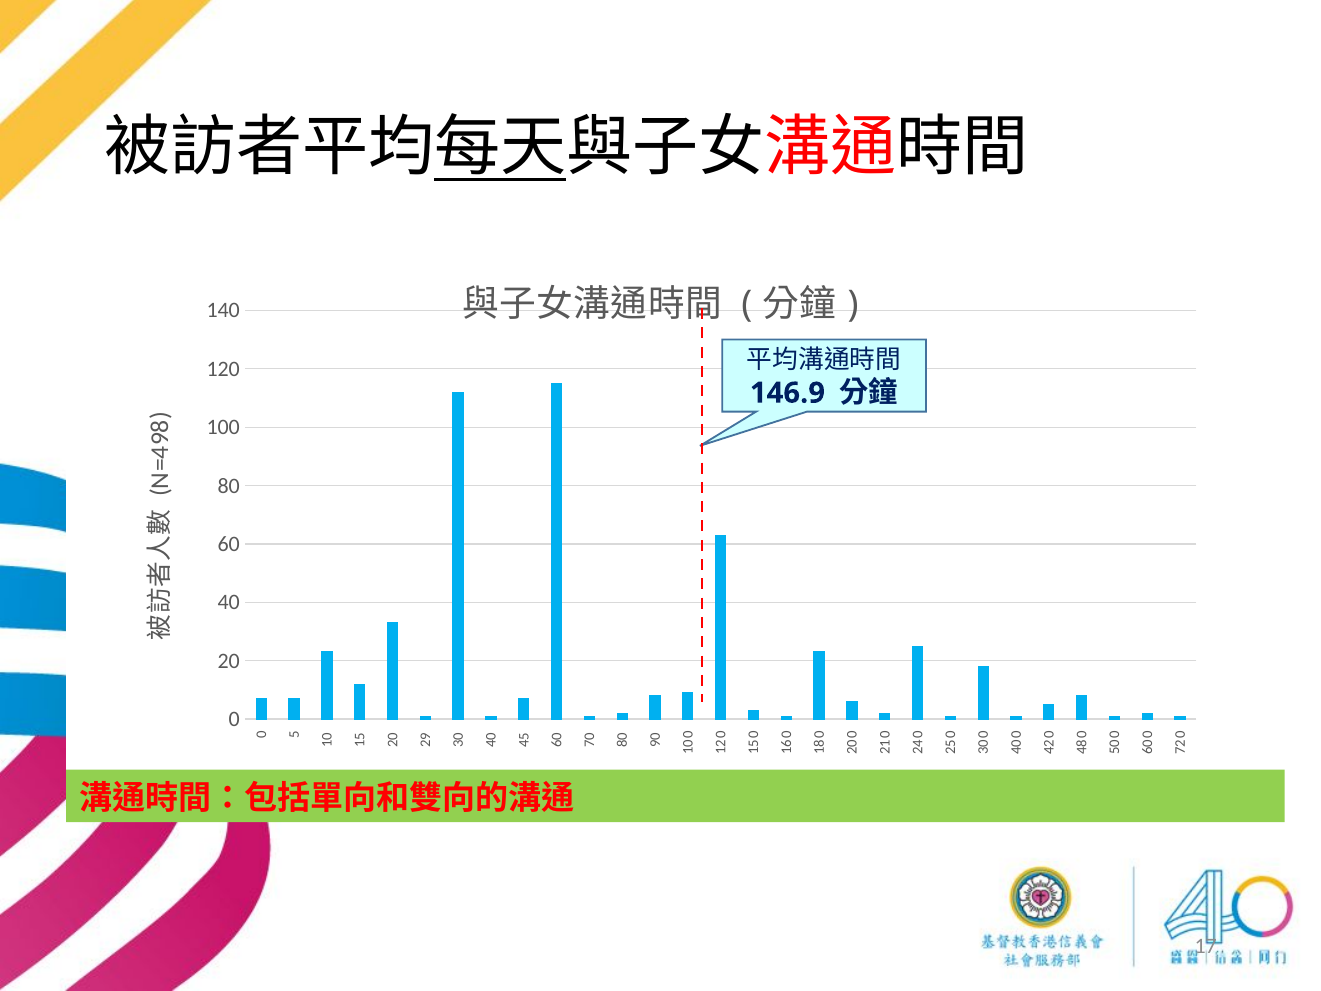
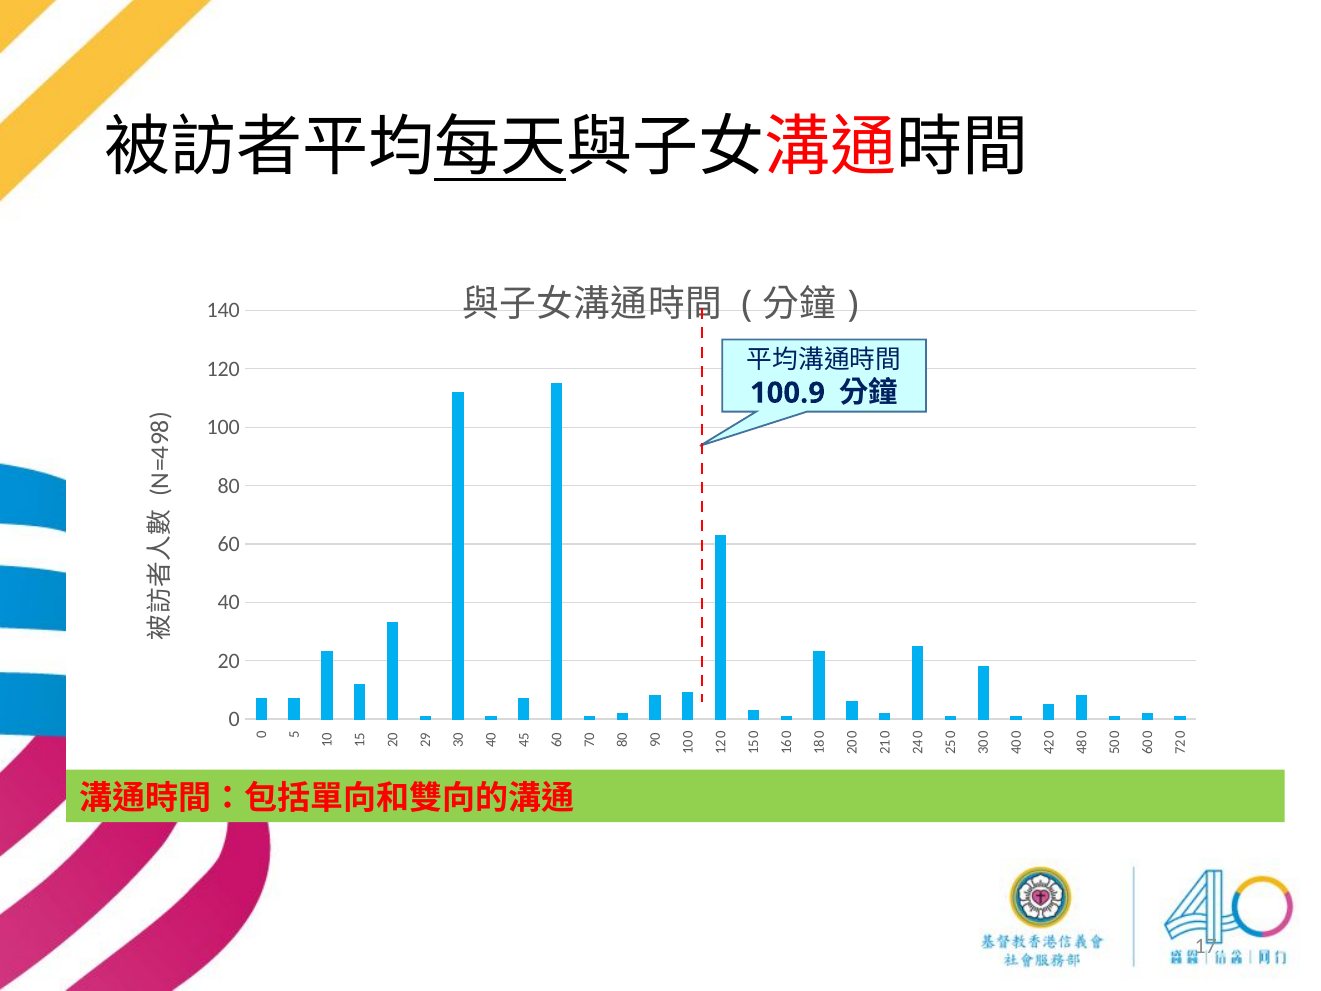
146.9: 146.9 -> 100.9 (787, 393)
